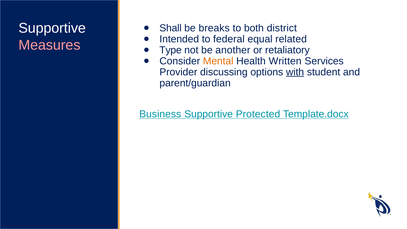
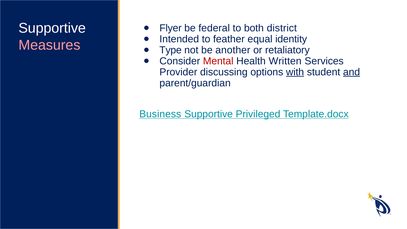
Shall: Shall -> Flyer (171, 28)
breaks: breaks -> federal (214, 28)
federal: federal -> feather (229, 39)
related: related -> identity (291, 39)
Mental colour: orange -> red (218, 61)
and underline: none -> present (352, 72)
Protected: Protected -> Privileged (258, 114)
